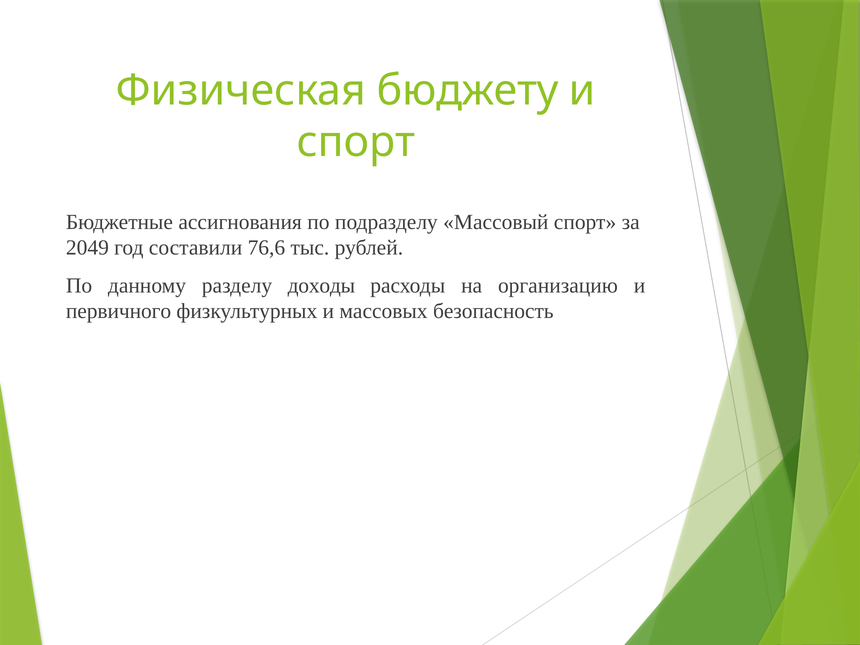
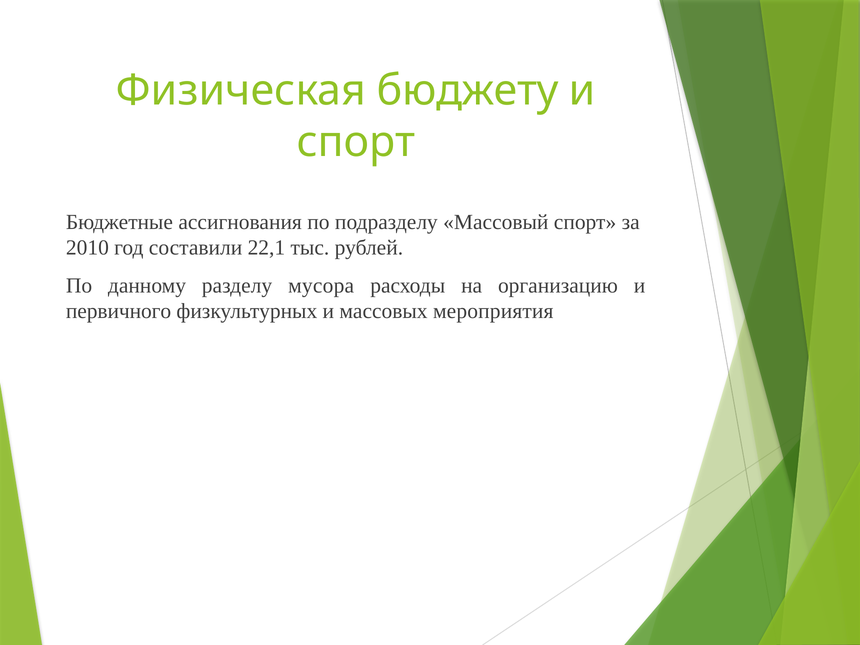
2049: 2049 -> 2010 (87, 248)
76,6: 76,6 -> 22,1 (266, 248)
доходы: доходы -> мусора (321, 285)
безопасность: безопасность -> мероприятия (493, 311)
